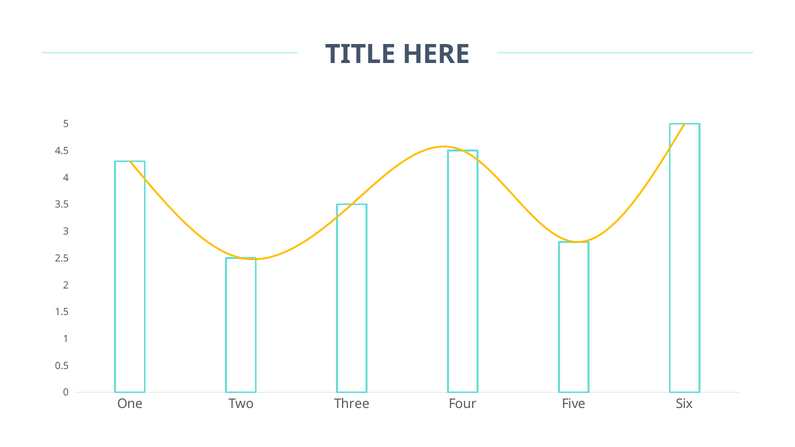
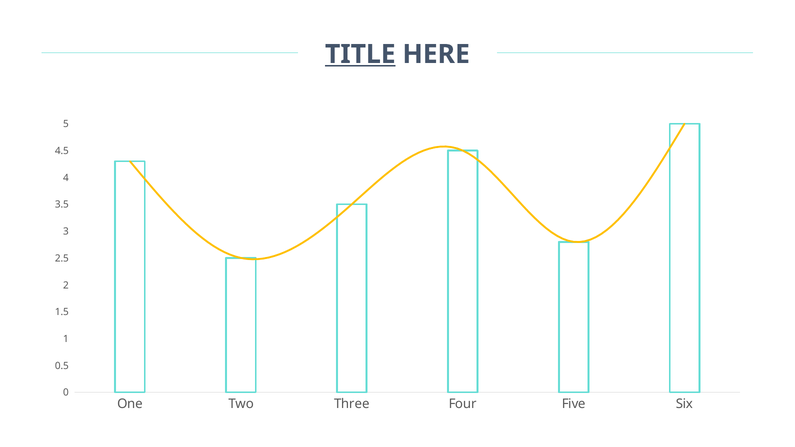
TITLE underline: none -> present (360, 54)
